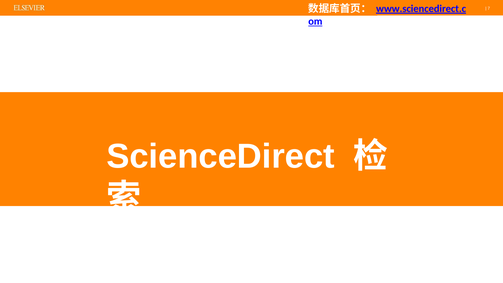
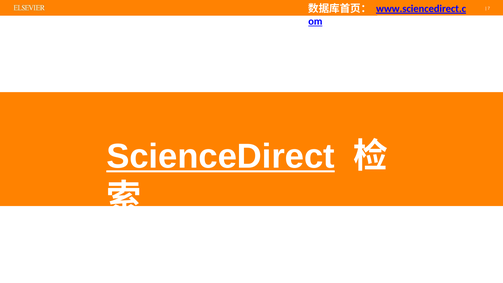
ScienceDirect underline: none -> present (221, 156)
